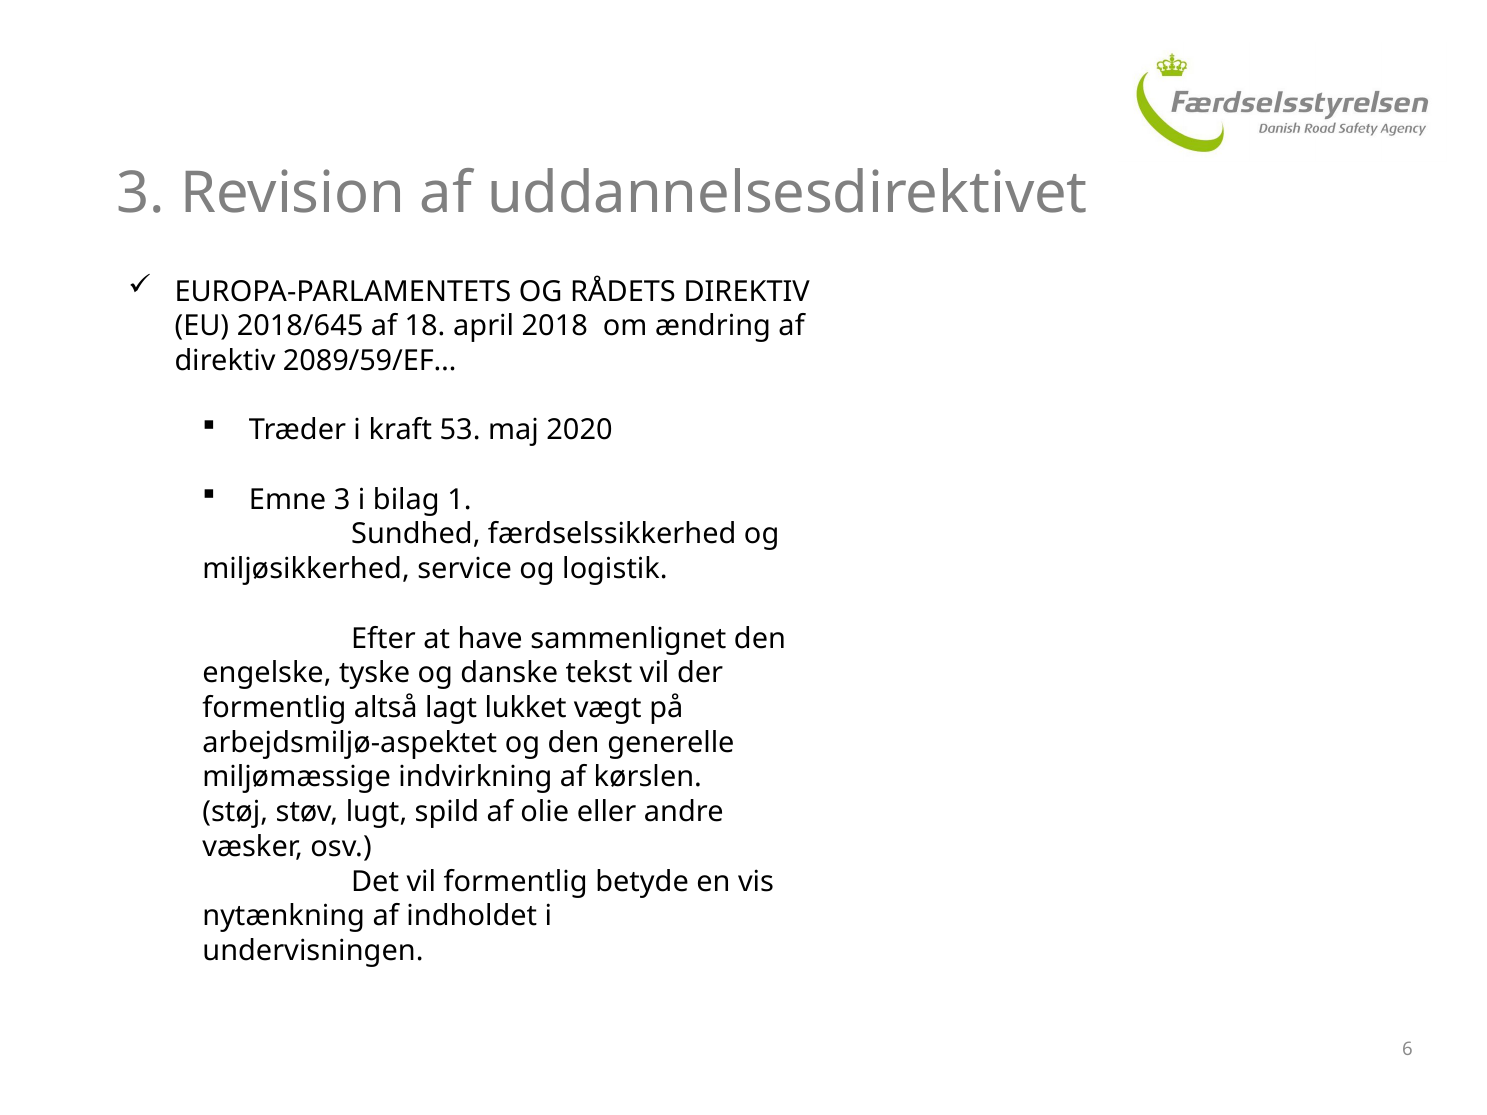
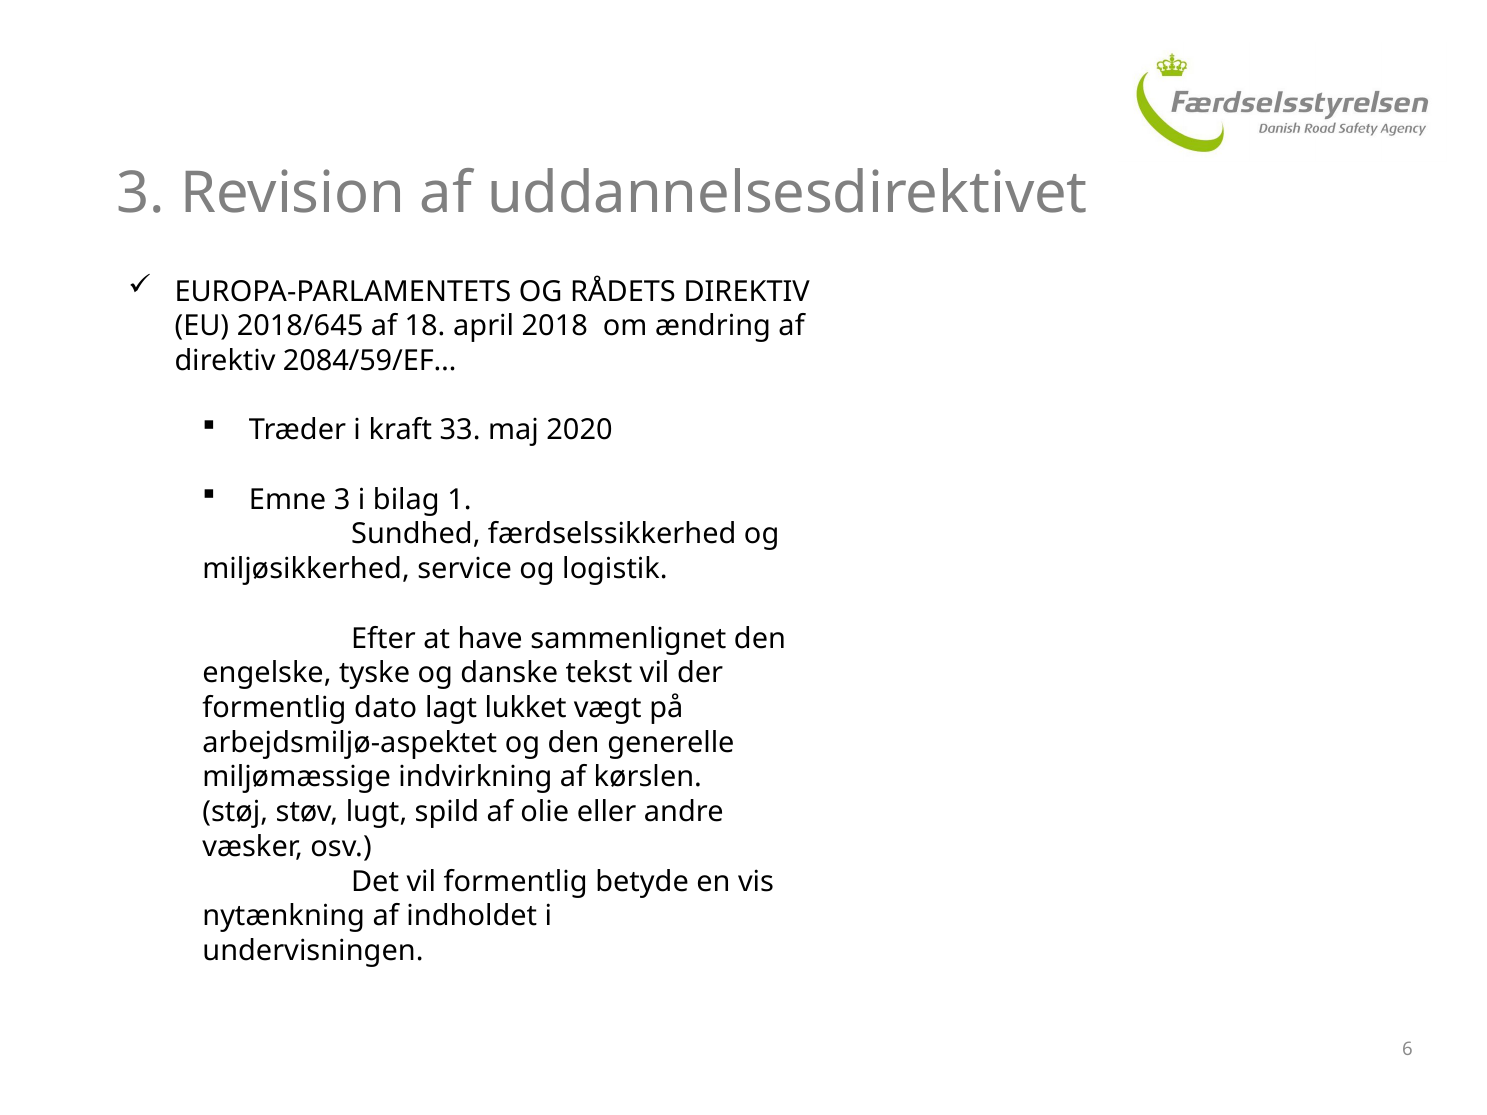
2089/59/EF…: 2089/59/EF… -> 2084/59/EF… (370, 361)
53: 53 -> 33 (460, 430)
altså: altså -> dato (386, 708)
